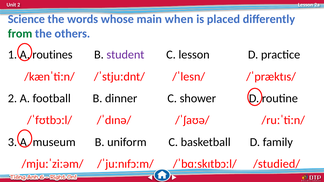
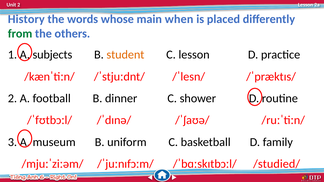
Science: Science -> History (26, 19)
routines: routines -> subjects (52, 55)
student colour: purple -> orange (125, 55)
